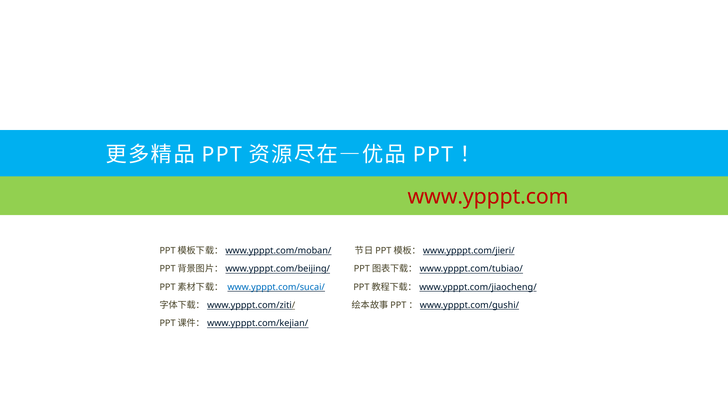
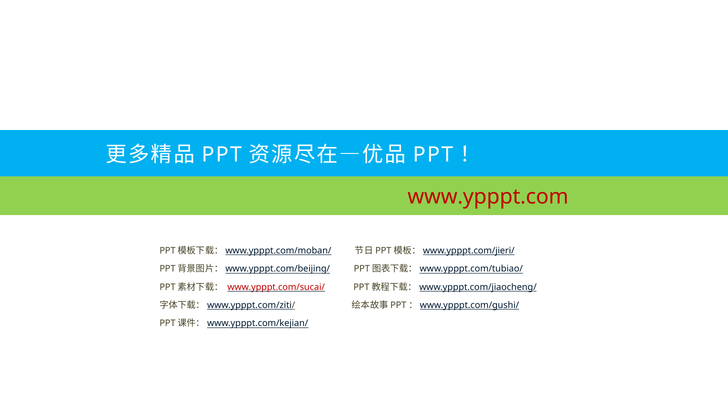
www.ypppt.com/sucai/ colour: blue -> red (276, 287)
